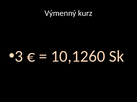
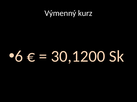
3: 3 -> 6 (19, 57)
10,1260: 10,1260 -> 30,1200 (78, 57)
